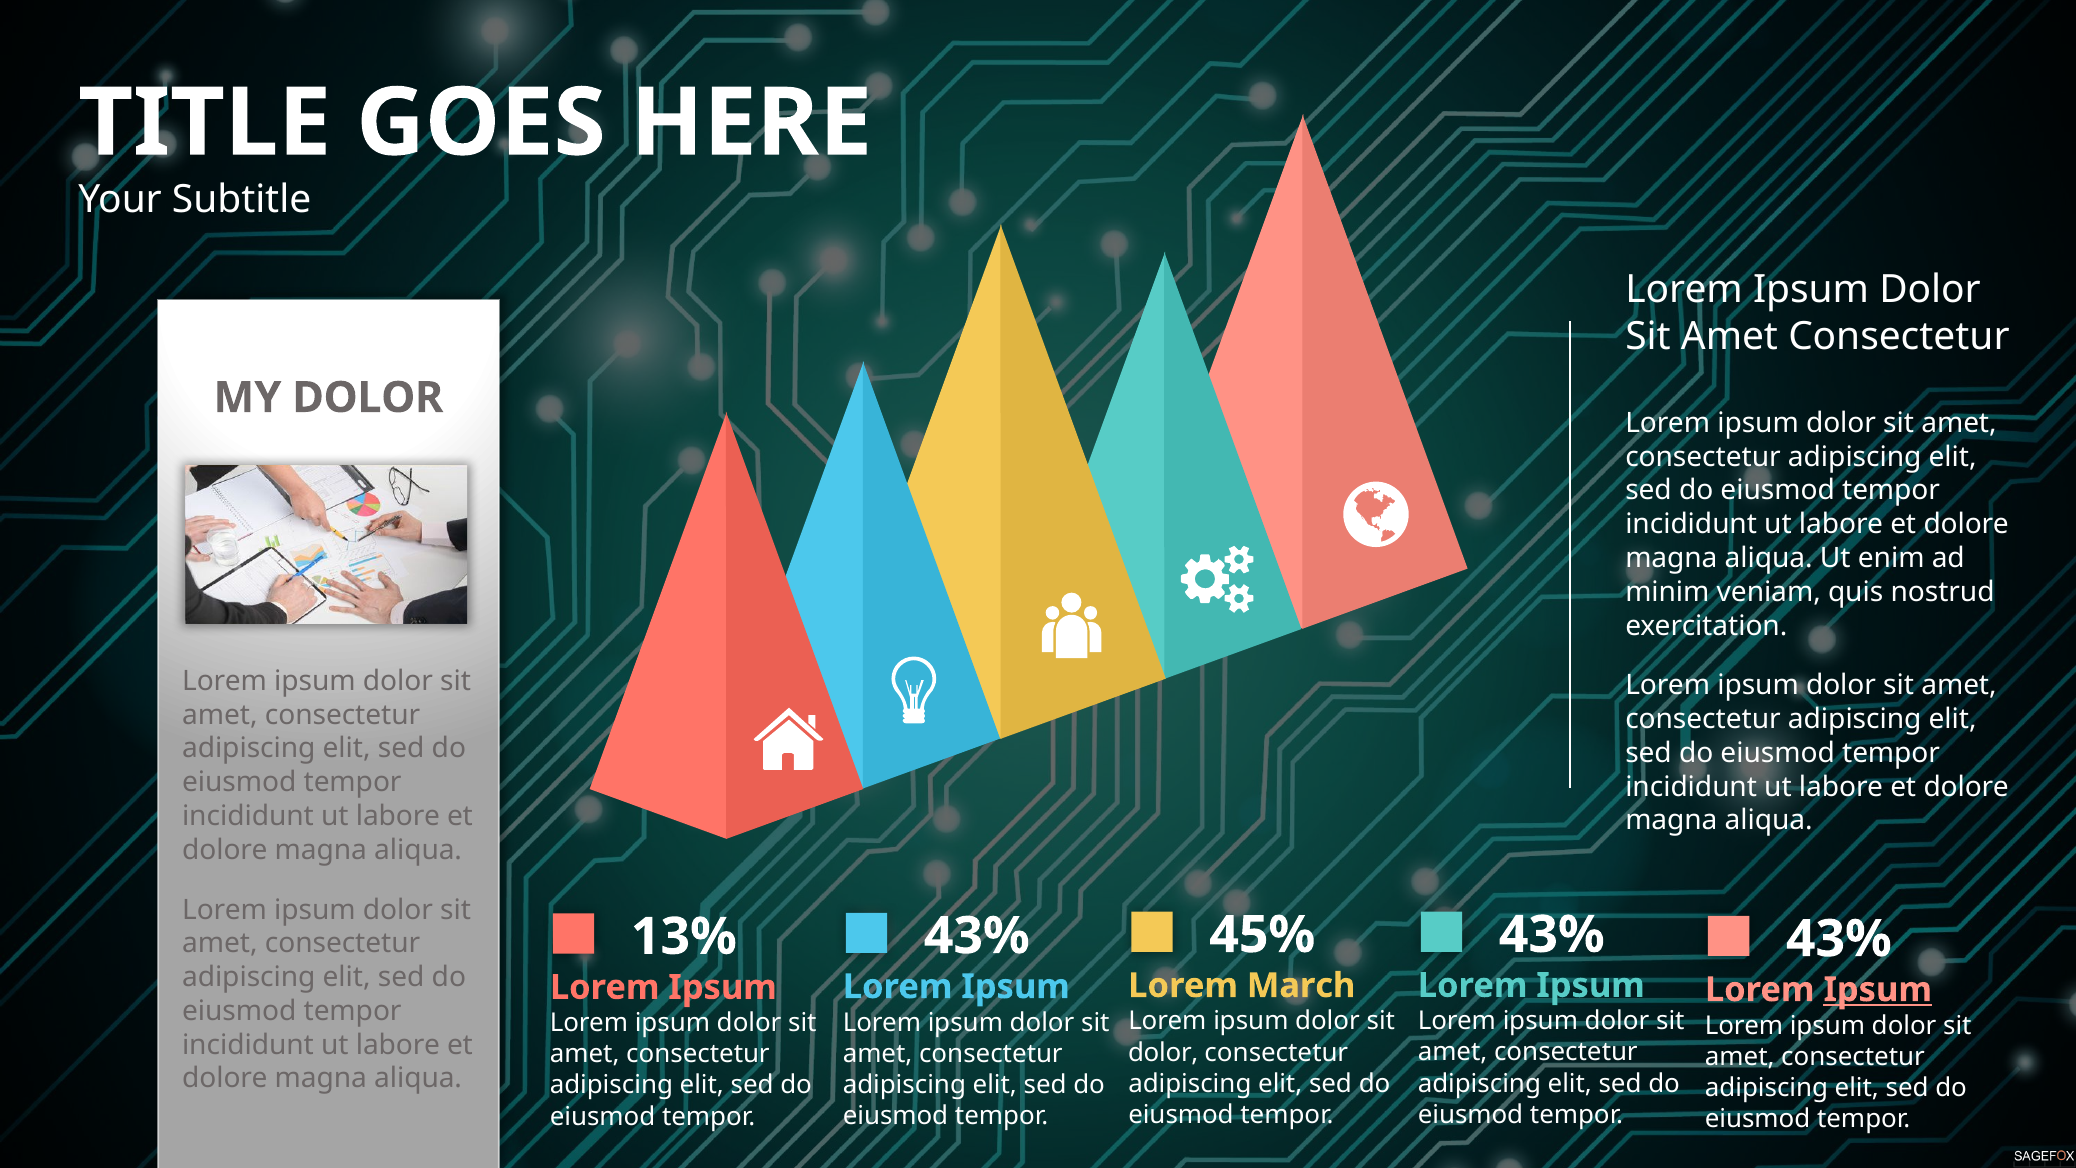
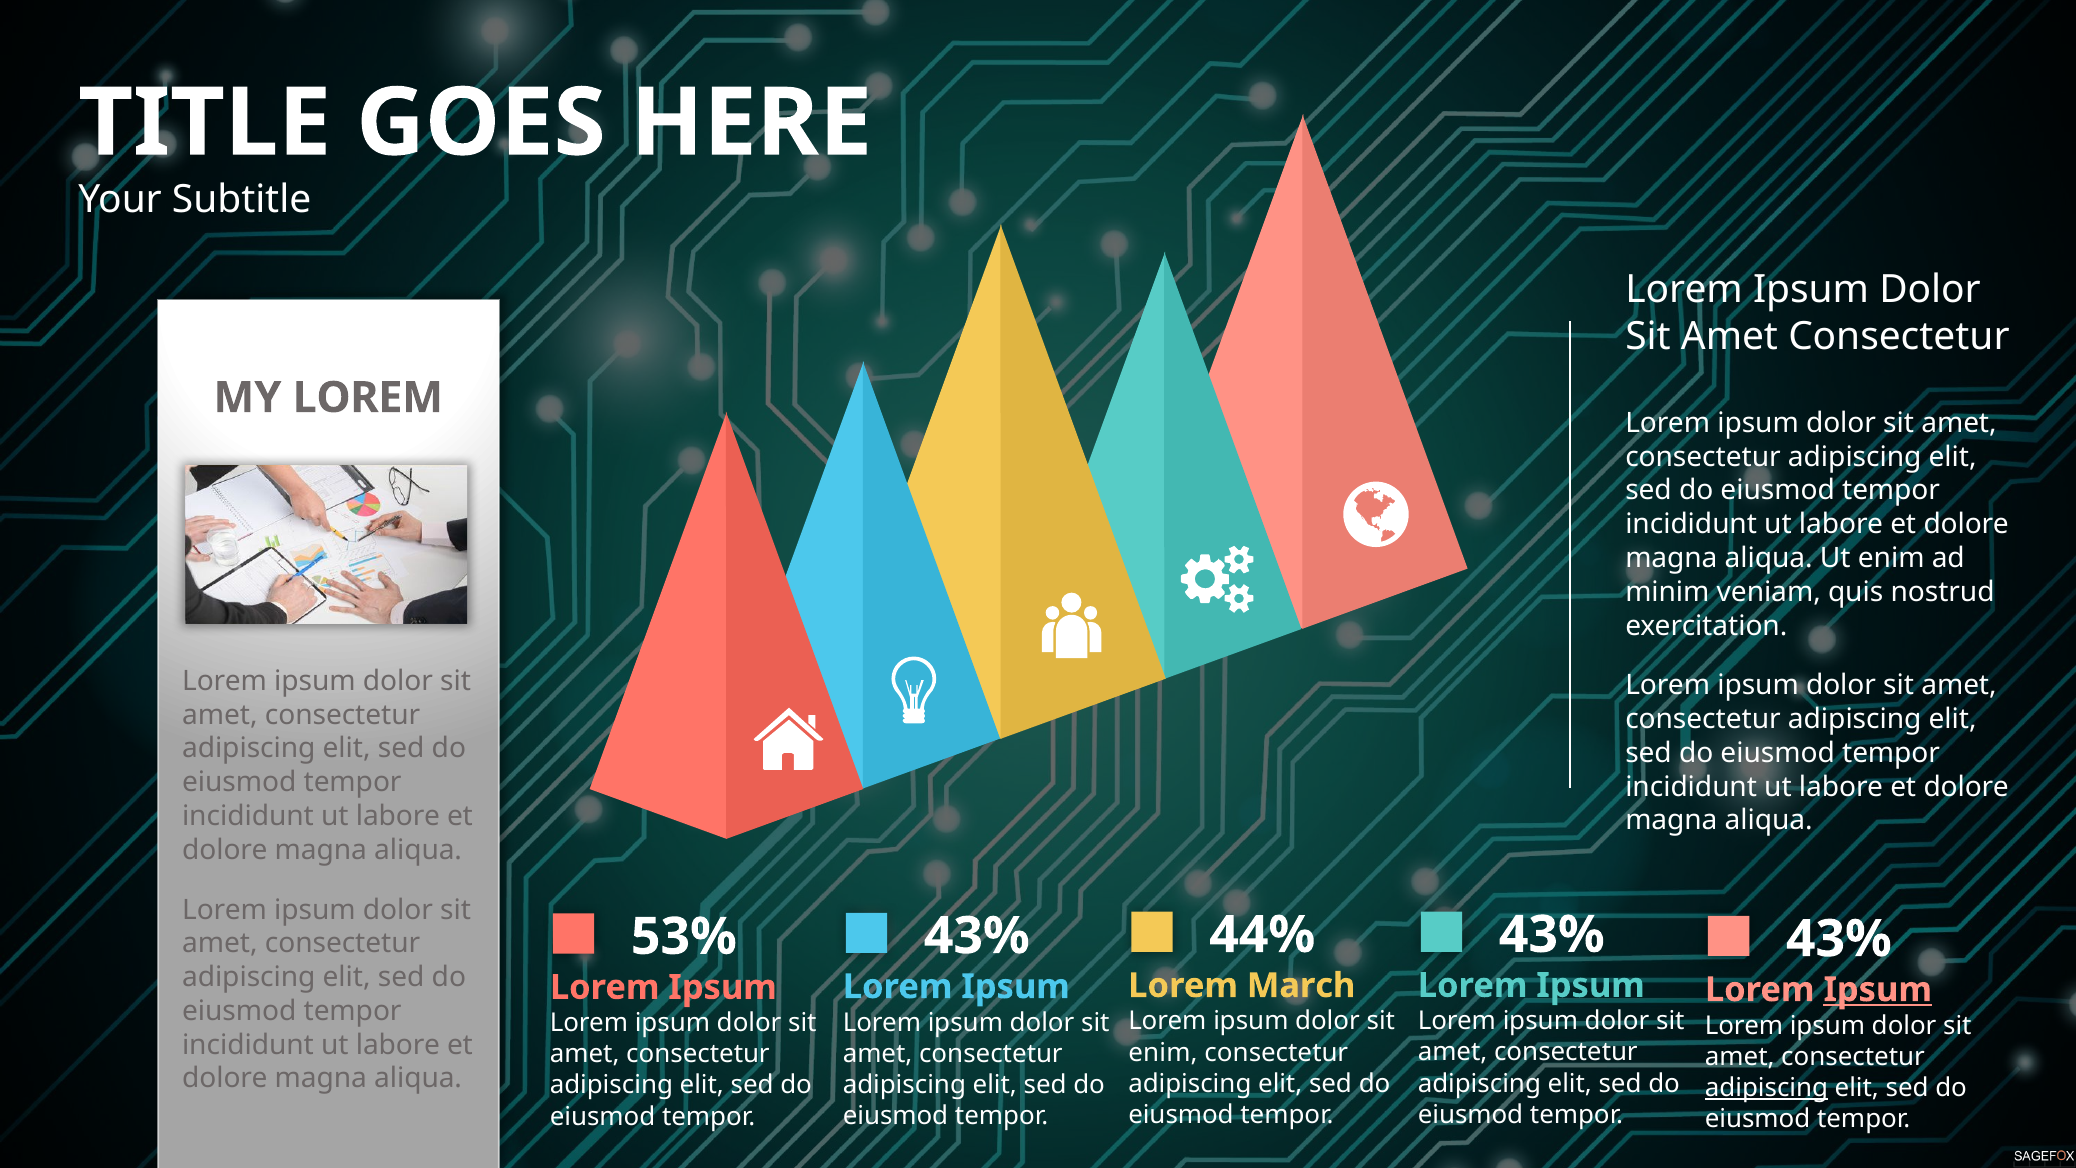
MY DOLOR: DOLOR -> LOREM (368, 398)
45%: 45% -> 44% (1262, 935)
13%: 13% -> 53% (684, 937)
dolor: dolor -> enim (1163, 1052)
adipiscing underline: none -> present (1767, 1088)
